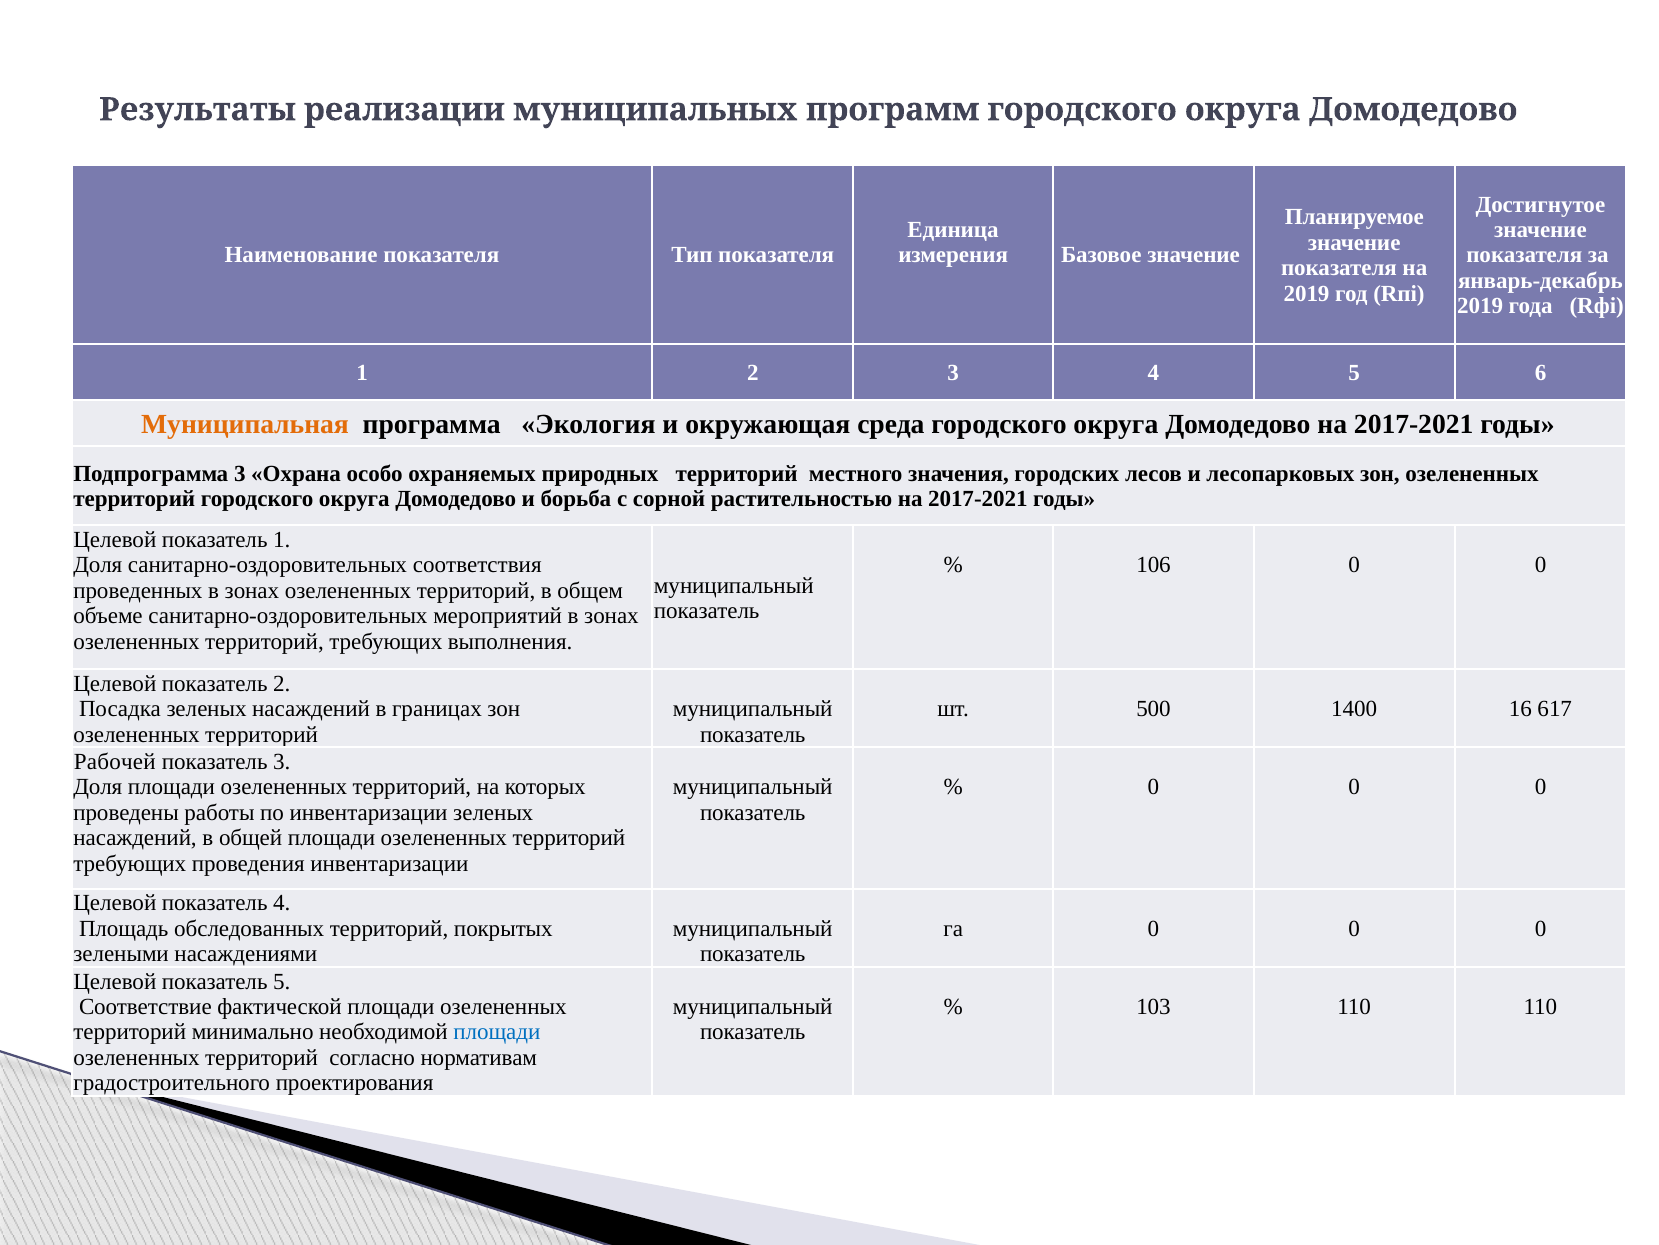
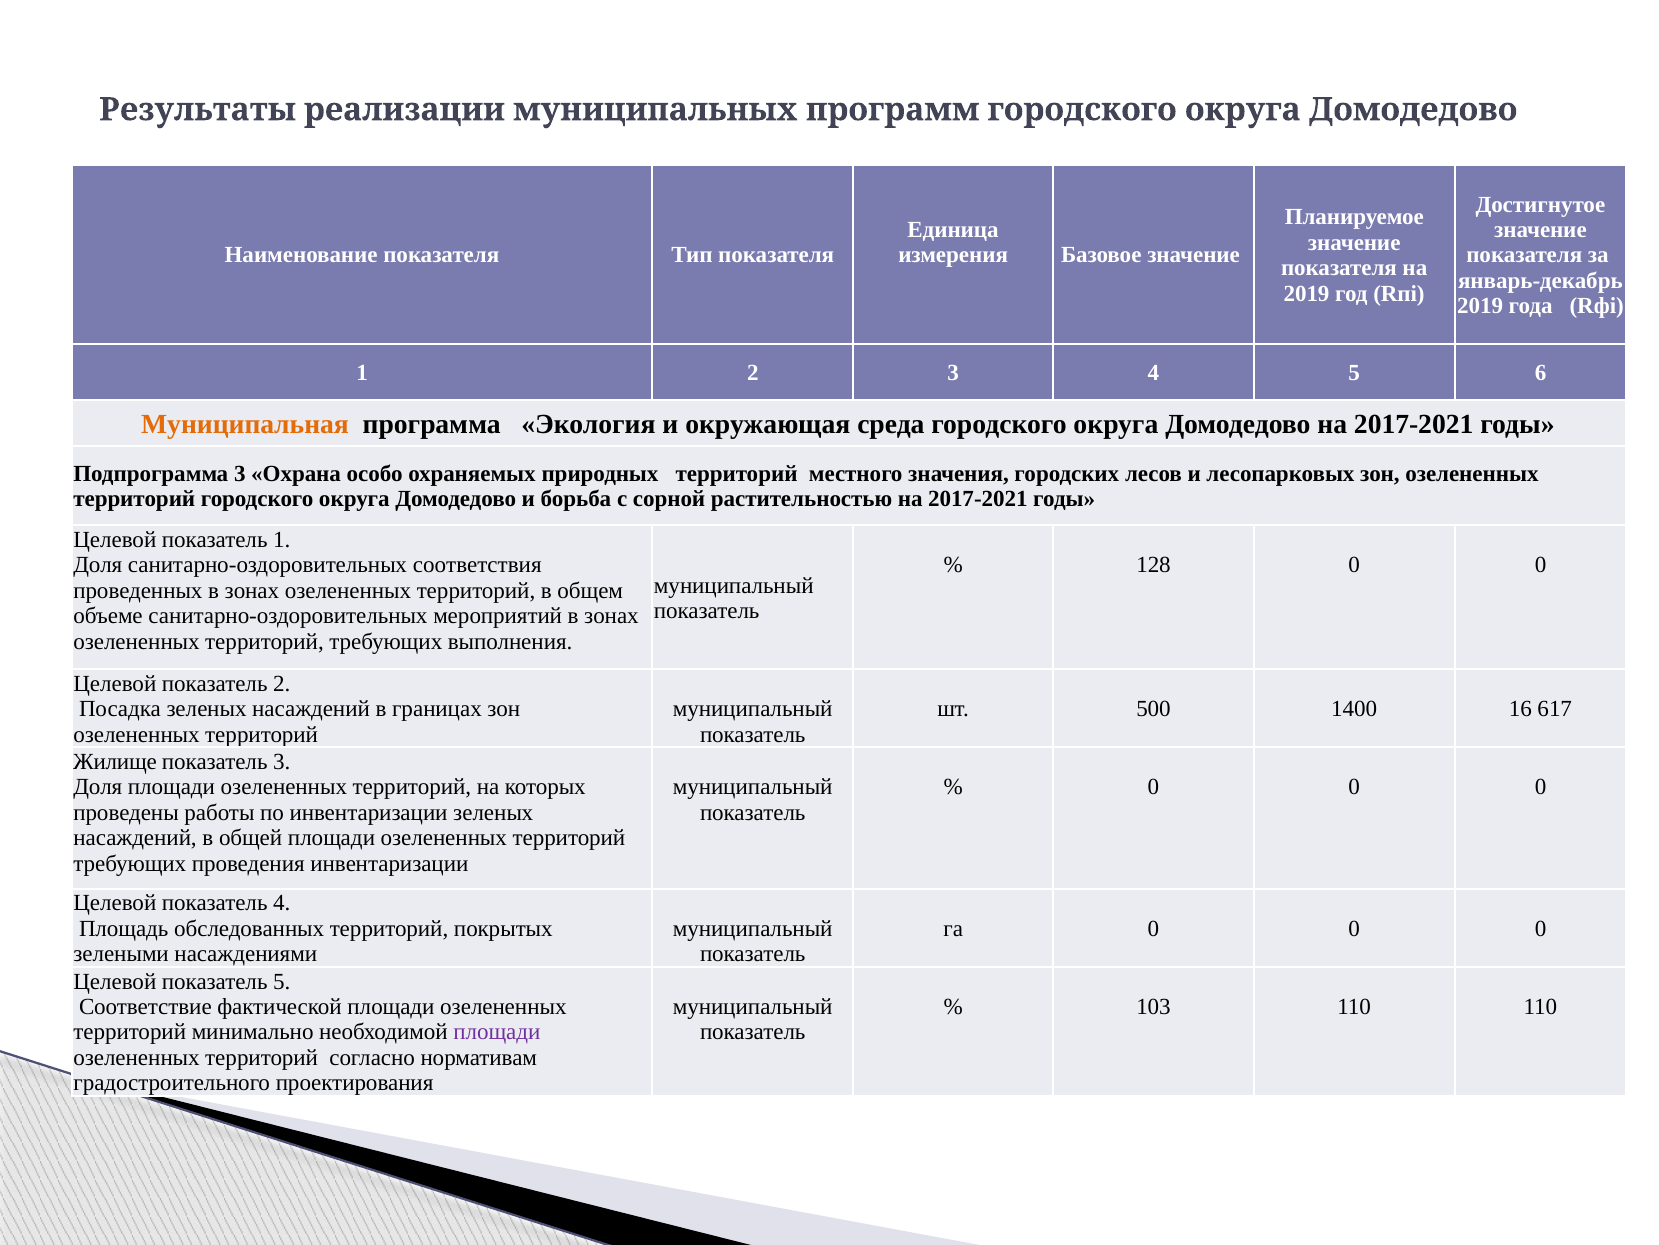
106: 106 -> 128 (1154, 565)
Рабочей: Рабочей -> Жилище (115, 761)
площади colour: blue -> purple (497, 1032)
